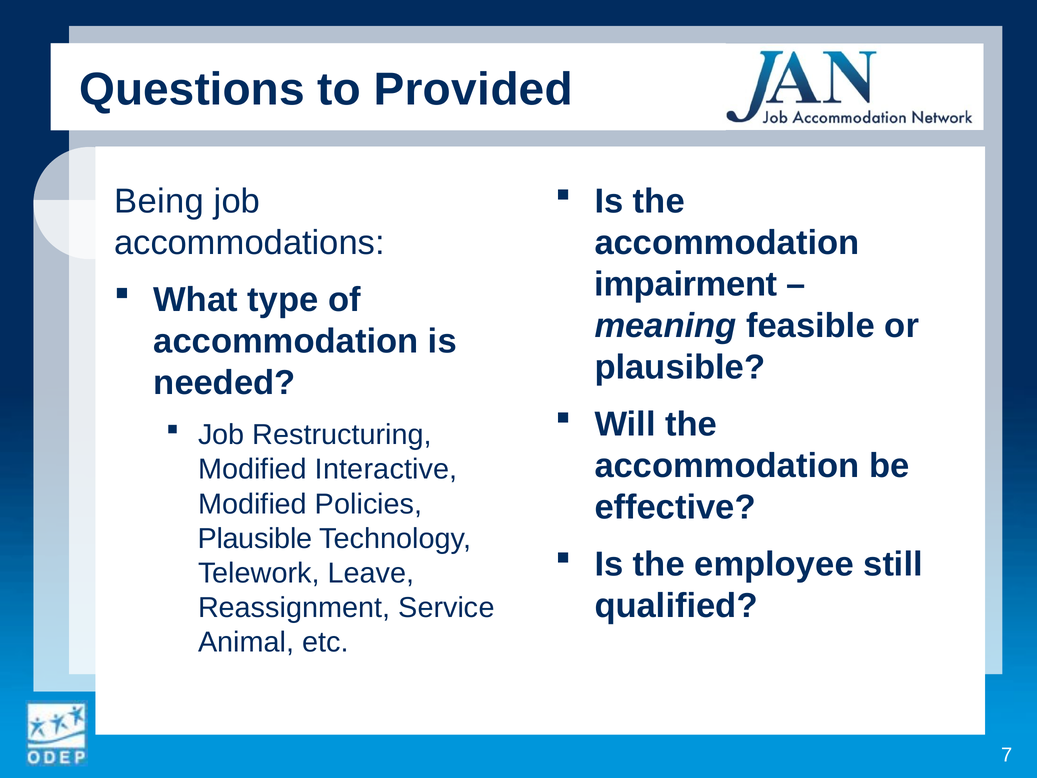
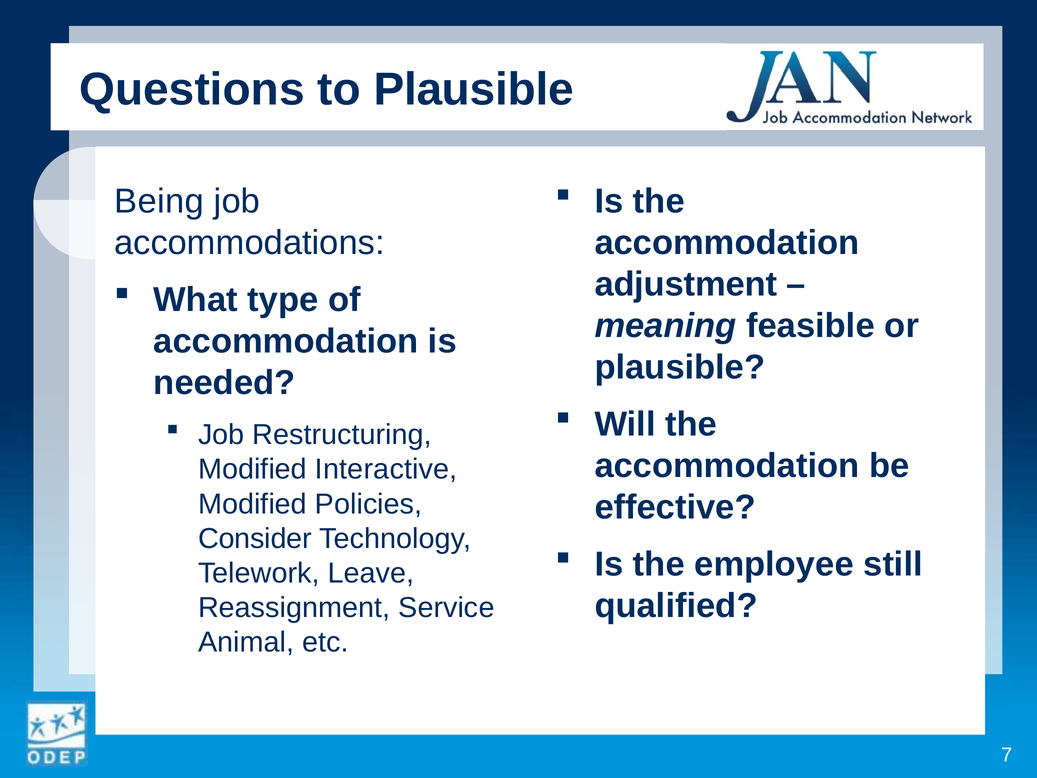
to Provided: Provided -> Plausible (474, 90)
impairment: impairment -> adjustment (686, 284)
Plausible: Plausible -> Consider (255, 538)
